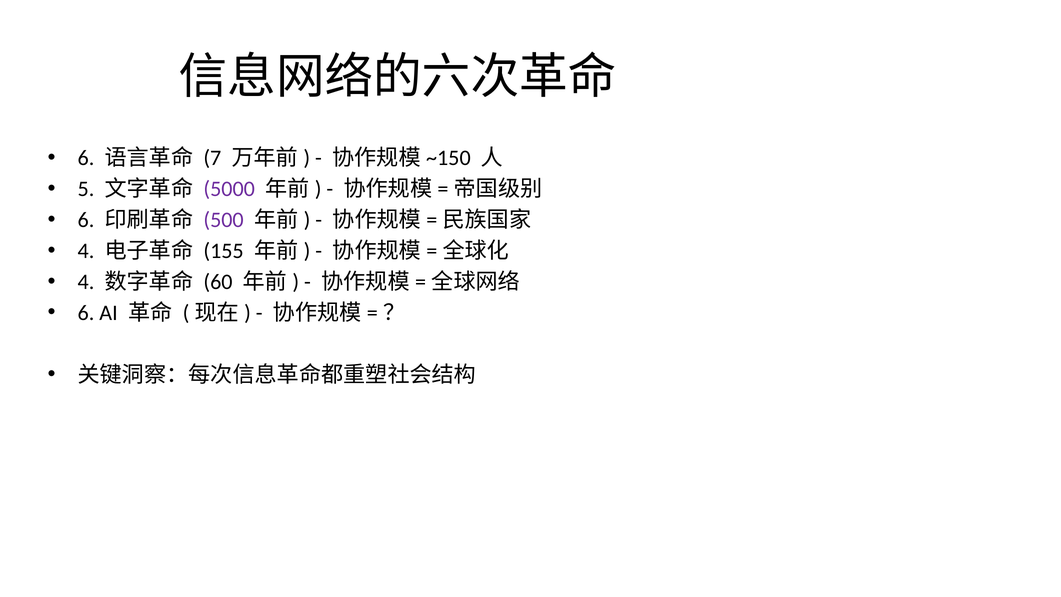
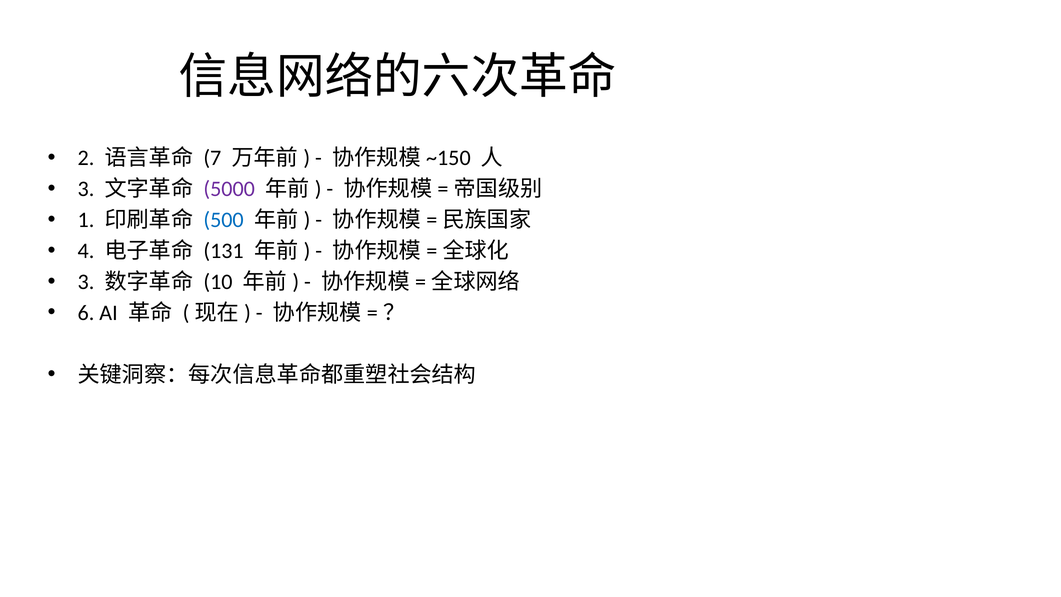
6: 6 -> 2 (86, 158)
5: 5 -> 3 (86, 189)
6: 6 -> 1 (86, 220)
500 colour: purple -> blue (224, 220)
155: 155 -> 131 (224, 251)
4: 4 -> 3 (86, 282)
60: 60 -> 10 (218, 282)
